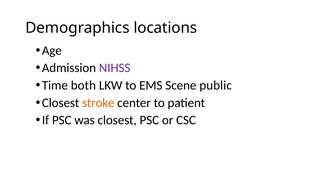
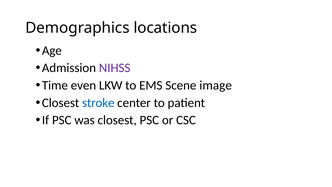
both: both -> even (83, 85)
public: public -> image (216, 85)
stroke colour: orange -> blue (98, 103)
